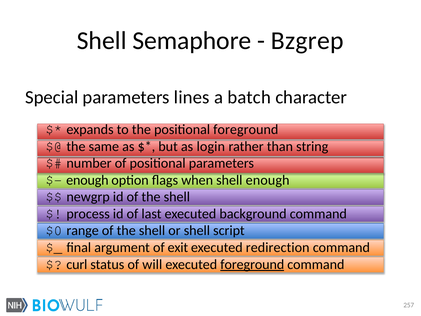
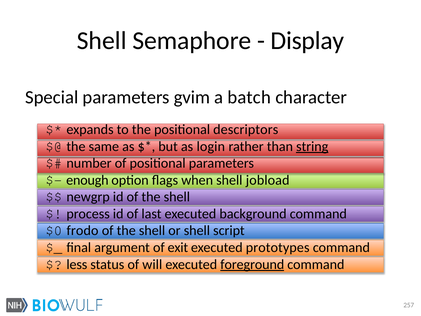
Bzgrep: Bzgrep -> Display (307, 41)
lines: lines -> gvim (192, 97)
positional foreground: foreground -> descriptors (246, 129)
string underline: none -> present (312, 146)
shell enough: enough -> jobload (268, 180)
range: range -> frodo (82, 230)
redirection: redirection -> prototypes (278, 247)
curl: curl -> less (77, 264)
